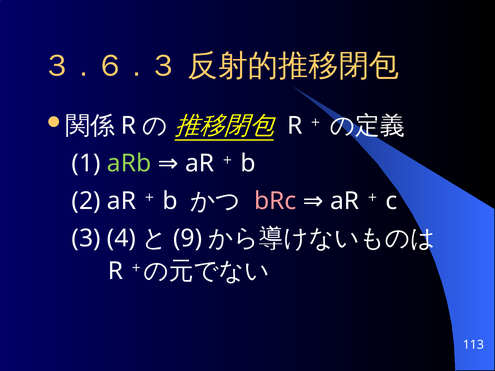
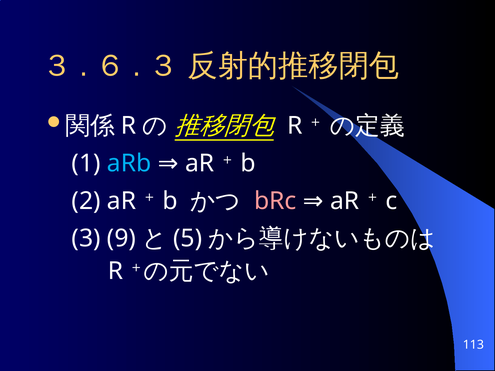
aRb colour: light green -> light blue (129, 163)
4: 4 -> 9 (121, 239)
9: 9 -> 5 (188, 239)
